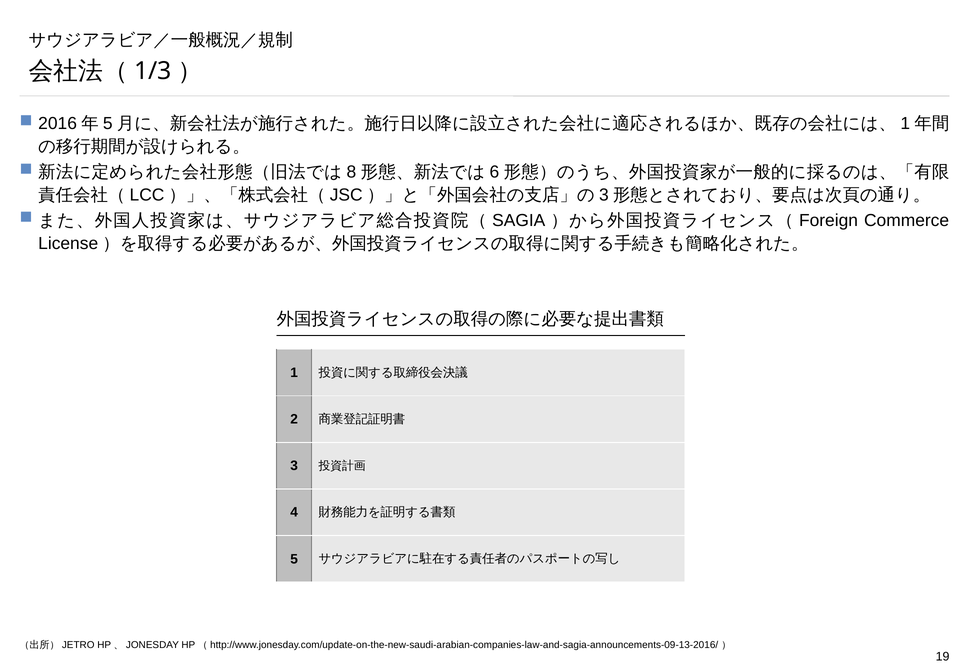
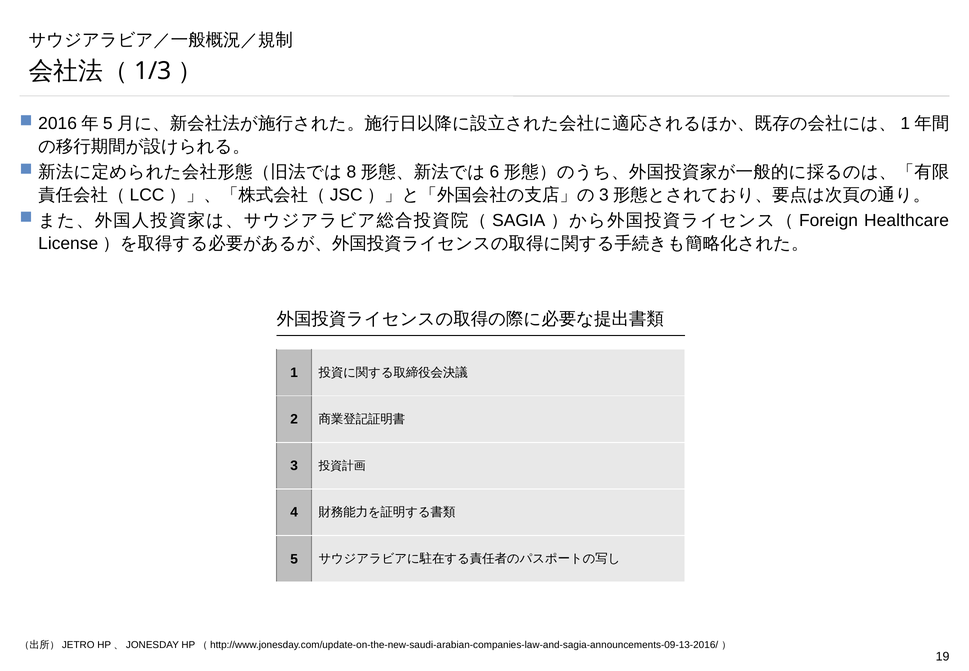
Commerce: Commerce -> Healthcare (907, 221)
